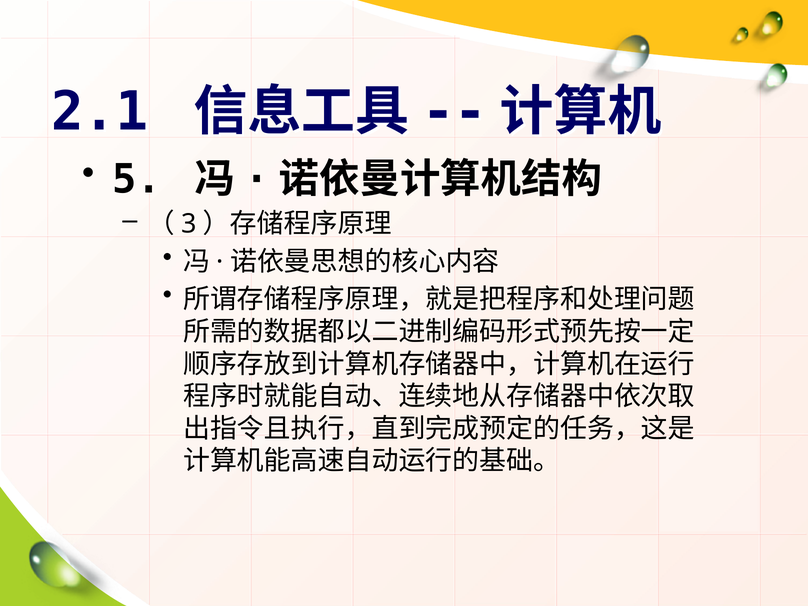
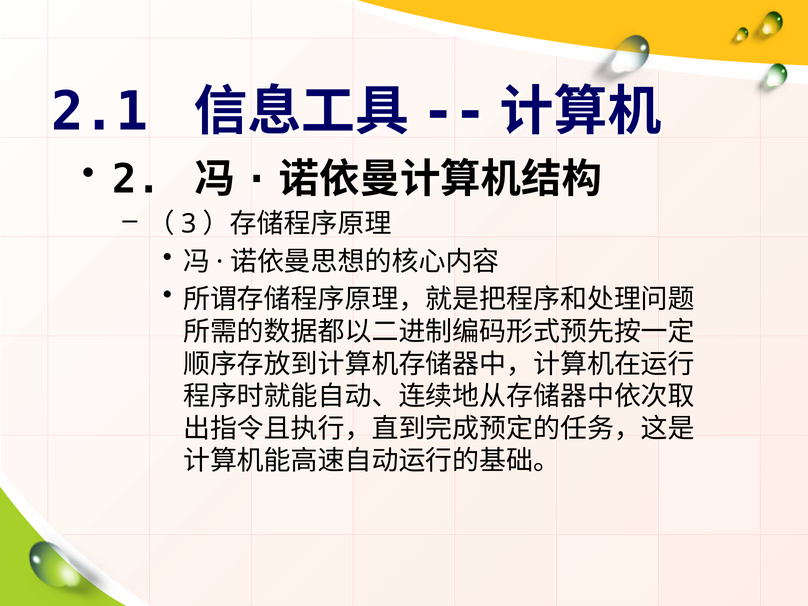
5: 5 -> 2 (137, 179)
